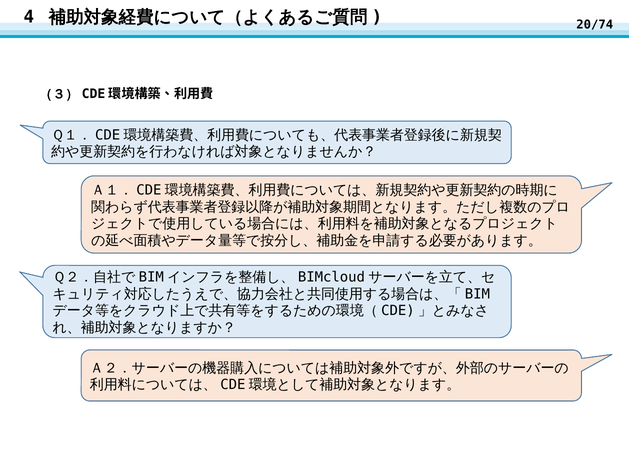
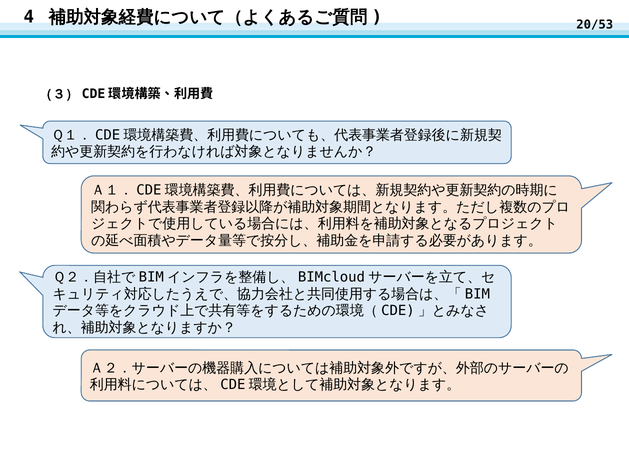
20/74: 20/74 -> 20/53 (595, 24)
